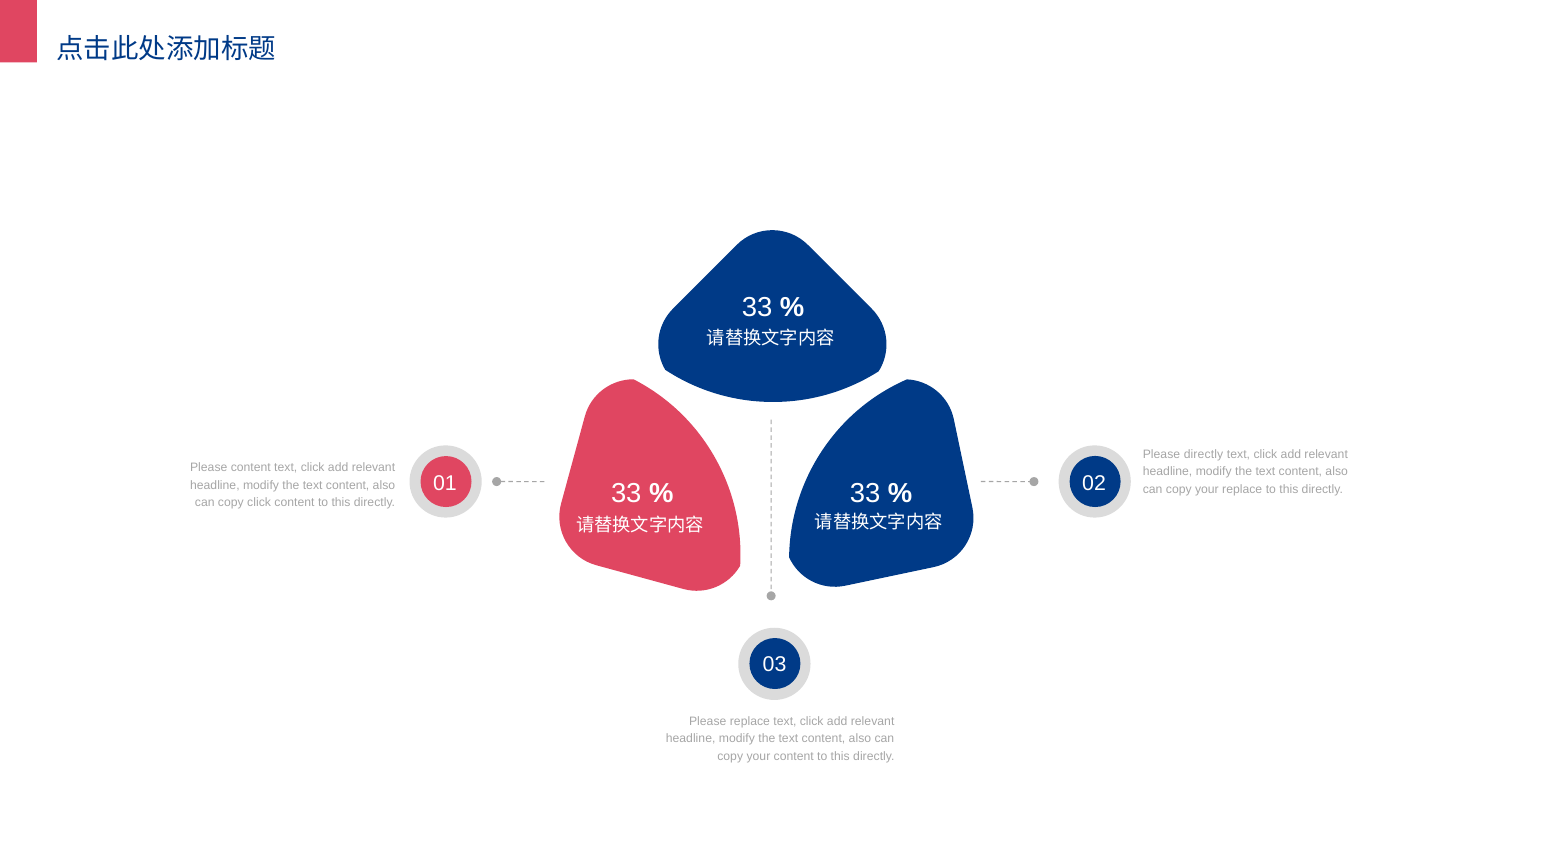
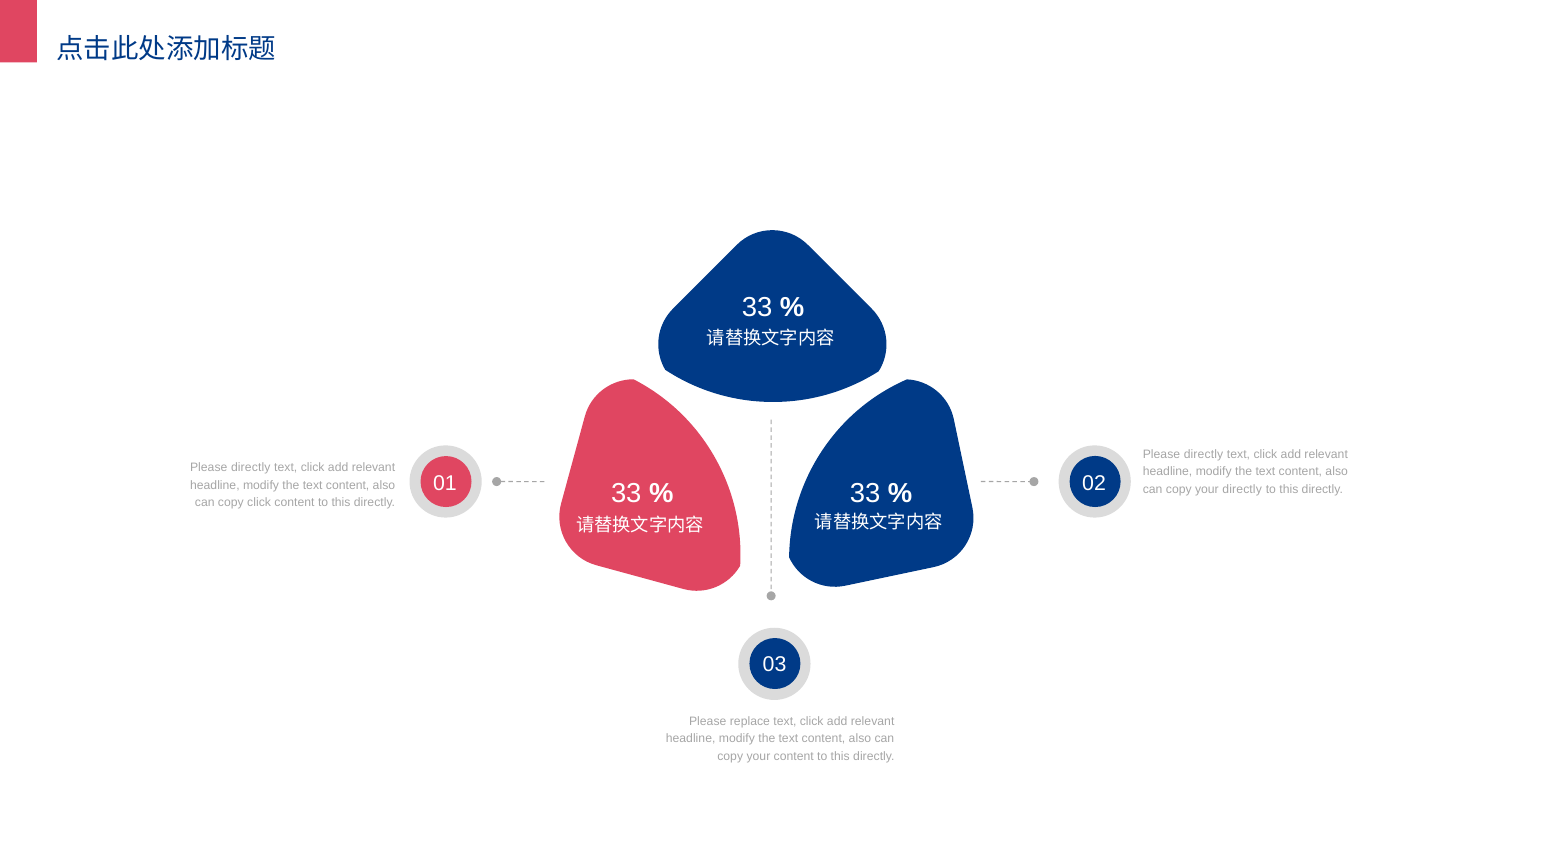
content: content -> directly (251, 468)
your replace: replace -> directly (1242, 489)
